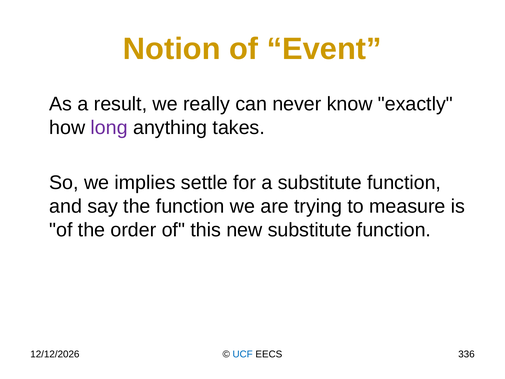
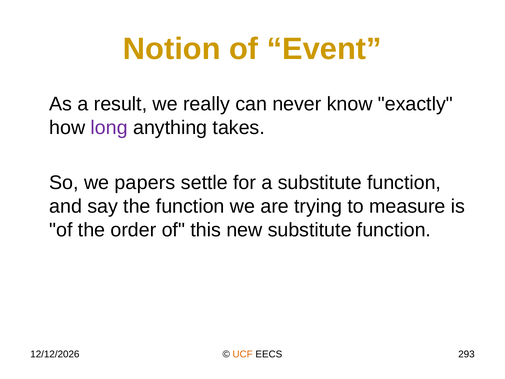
implies: implies -> papers (145, 183)
UCF colour: blue -> orange (243, 354)
336: 336 -> 293 (466, 354)
